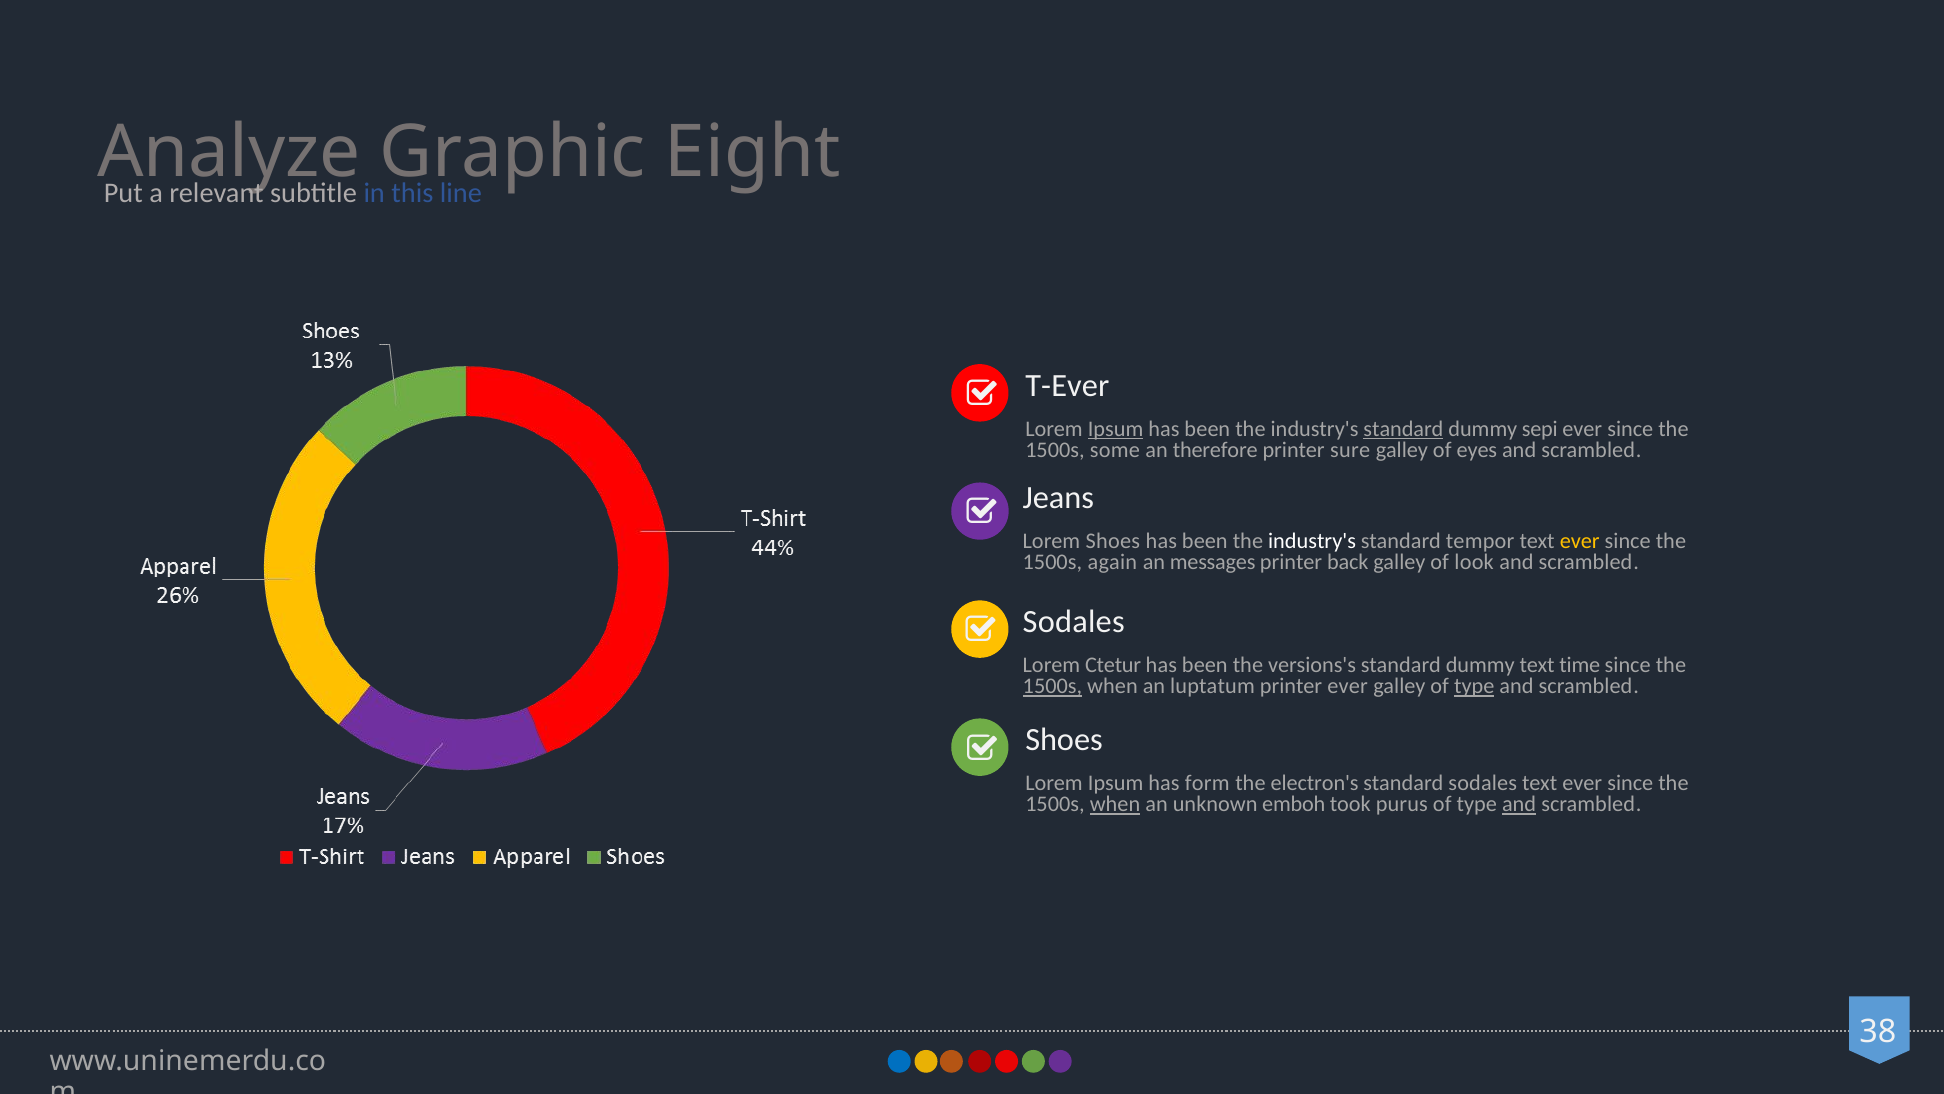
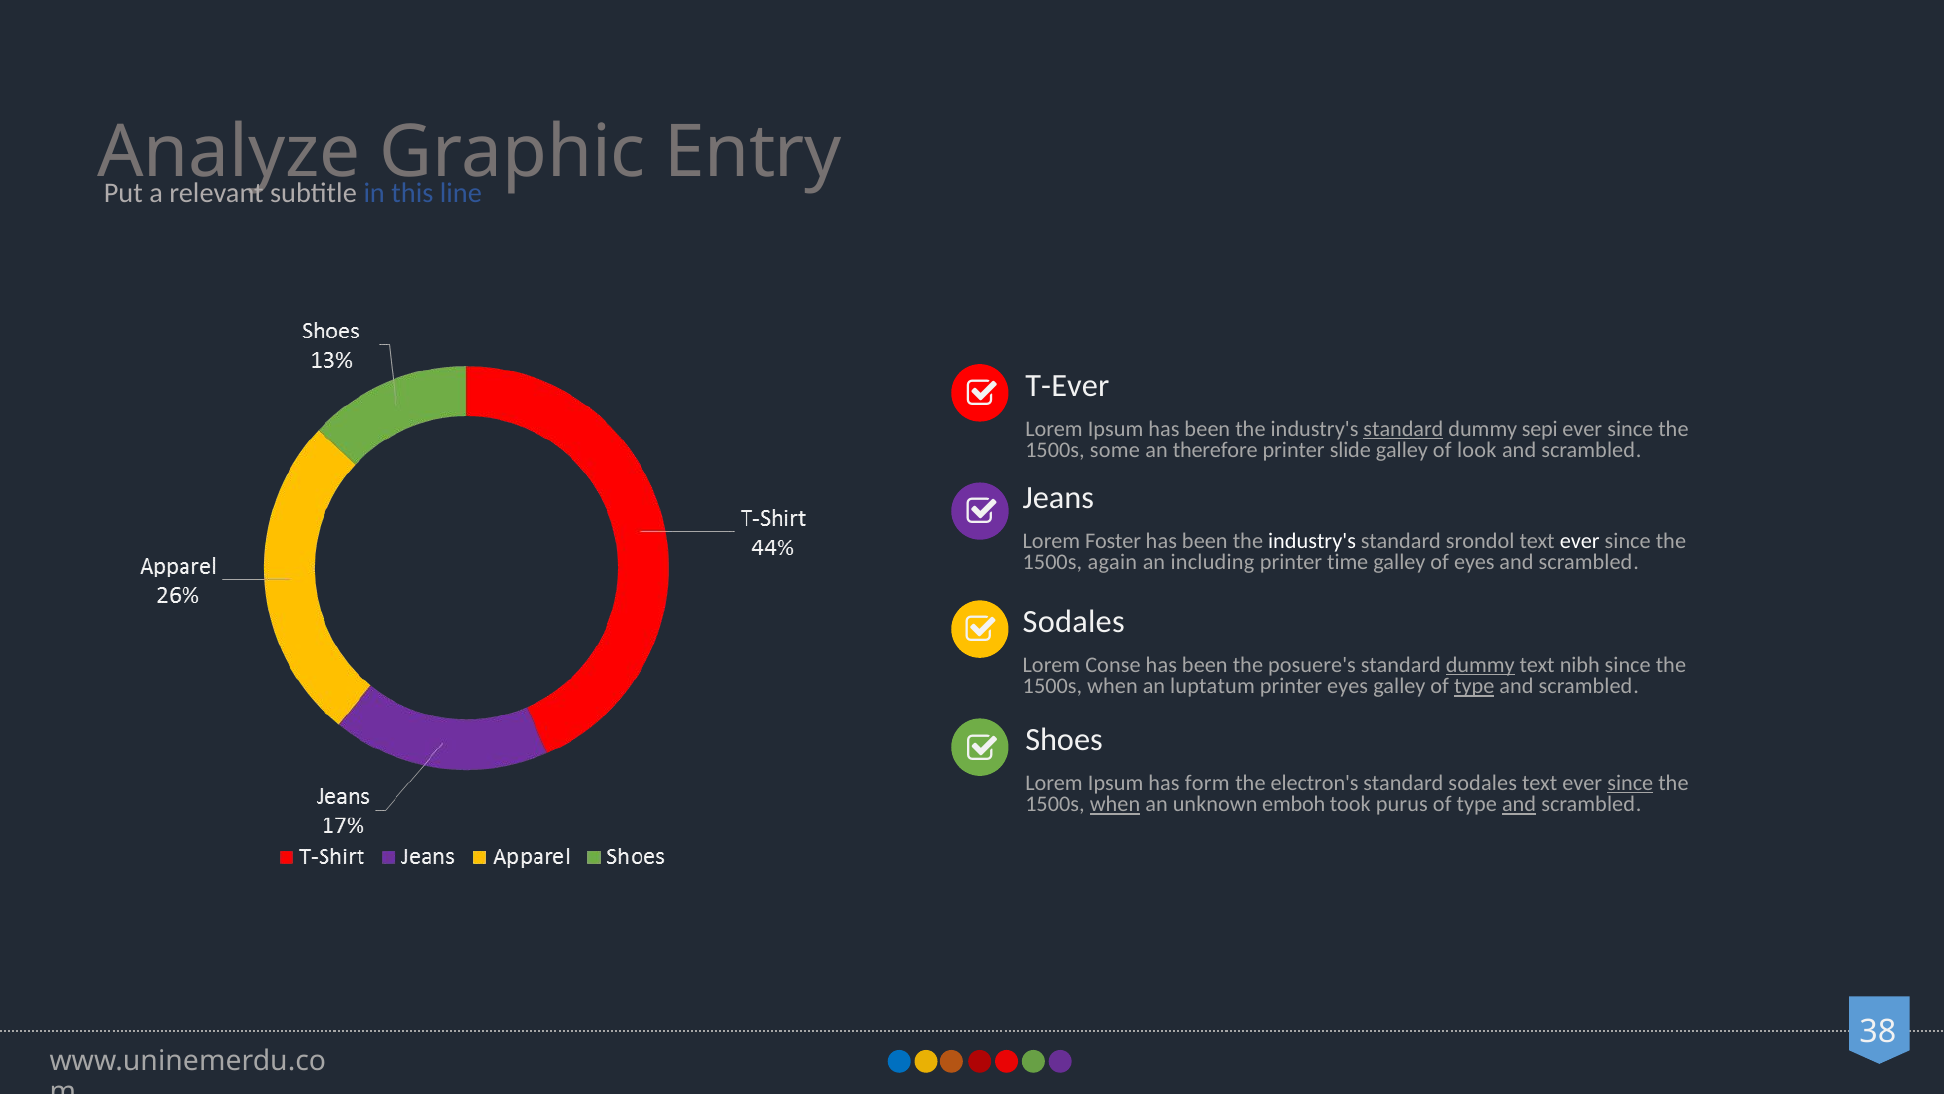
Eight: Eight -> Entry (753, 152)
Ipsum underline: present -> none (1116, 429)
sure: sure -> slide (1350, 450)
eyes: eyes -> look (1477, 450)
Lorem Shoes: Shoes -> Foster (1113, 541)
tempor: tempor -> srondol (1480, 541)
ever colour: yellow -> white (1580, 541)
messages: messages -> including (1212, 562)
back: back -> time (1348, 562)
of look: look -> eyes (1474, 562)
Ctetur: Ctetur -> Conse (1113, 665)
versions's: versions's -> posuere's (1312, 665)
dummy underline: none -> present (1480, 665)
time: time -> nibh (1580, 665)
1500s underline: present -> none (1052, 686)
printer ever: ever -> eyes (1348, 686)
since underline: none -> present (1630, 783)
